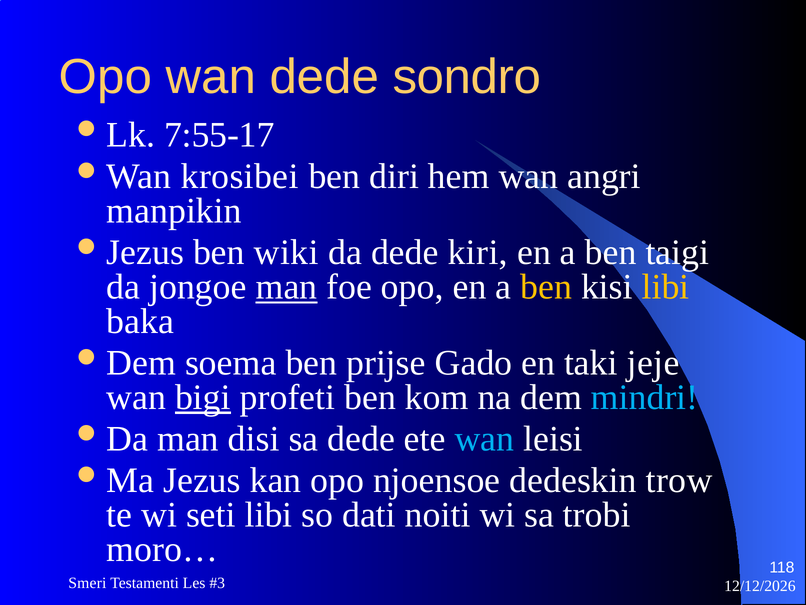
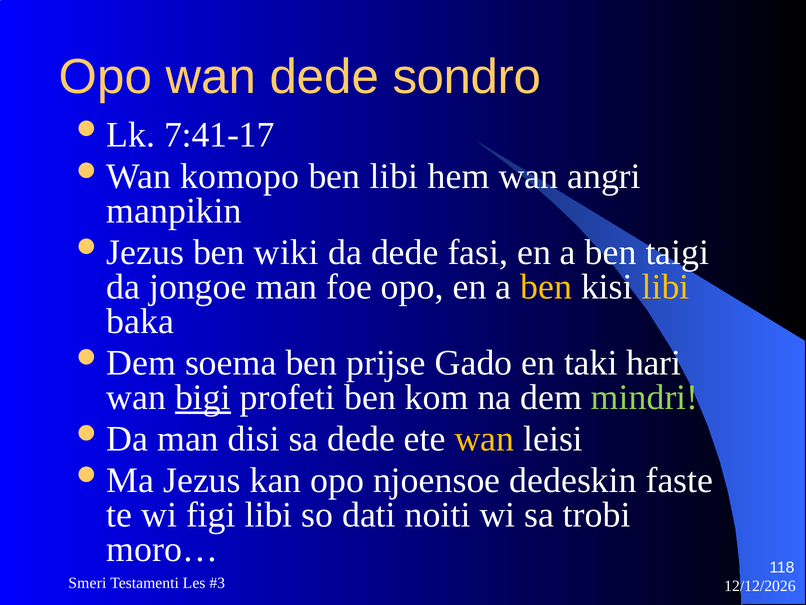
7:55-17: 7:55-17 -> 7:41-17 (219, 135)
krosibei: krosibei -> komopo (240, 176)
ben diri: diri -> libi (394, 176)
kiri: kiri -> fasi (478, 252)
man underline: present -> none (287, 287)
jeje: jeje -> hari (654, 363)
mindri colour: light blue -> light green (645, 397)
wan colour: light blue -> yellow (484, 439)
trow: trow -> faste (679, 480)
seti: seti -> figi (211, 515)
